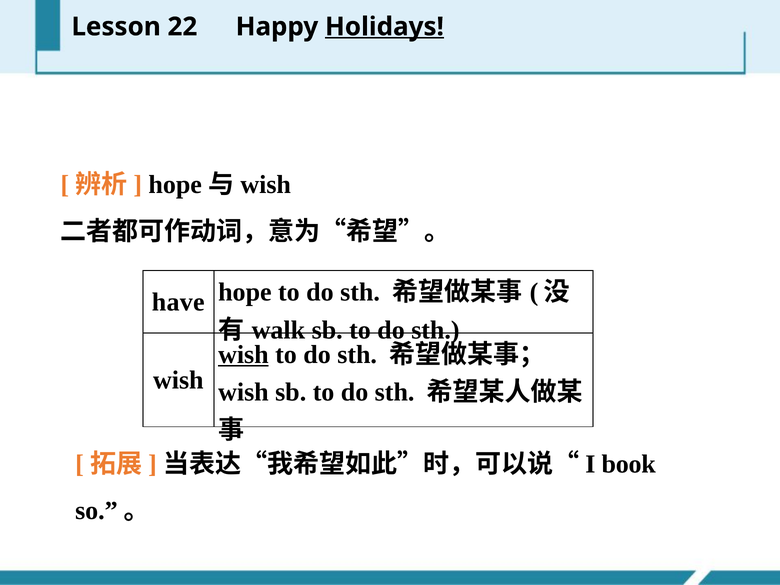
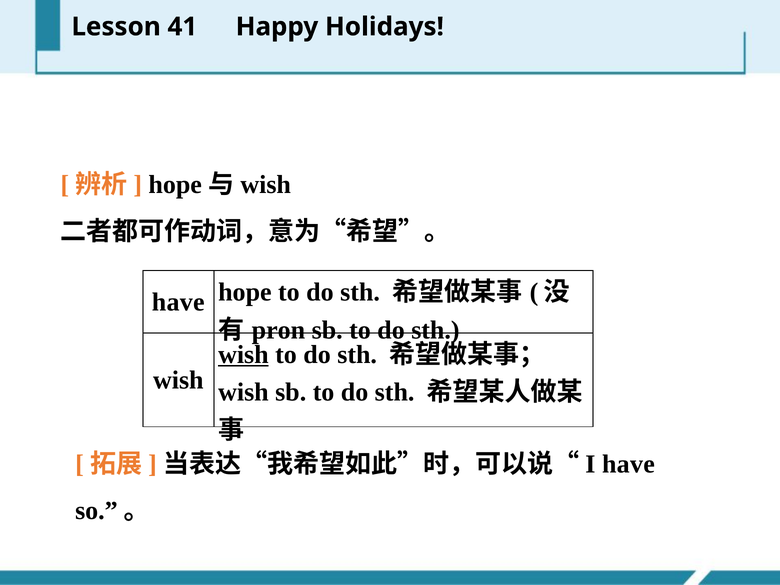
22: 22 -> 41 (182, 27)
Holidays underline: present -> none (384, 27)
walk: walk -> pron (278, 330)
book: book -> have (628, 464)
